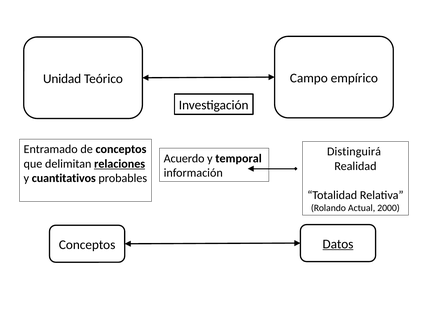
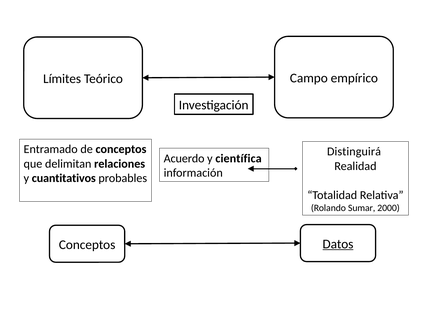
Unidad: Unidad -> Límites (62, 79)
temporal: temporal -> científica (239, 158)
relaciones underline: present -> none (120, 164)
Actual: Actual -> Sumar (362, 208)
